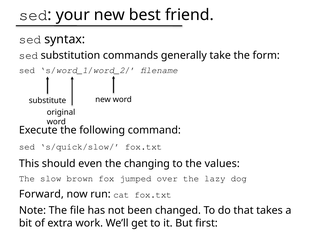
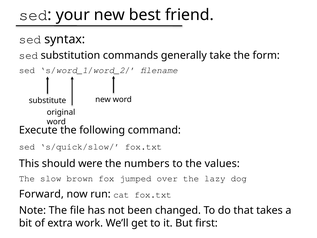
even: even -> were (90, 163)
changing: changing -> numbers (147, 163)
